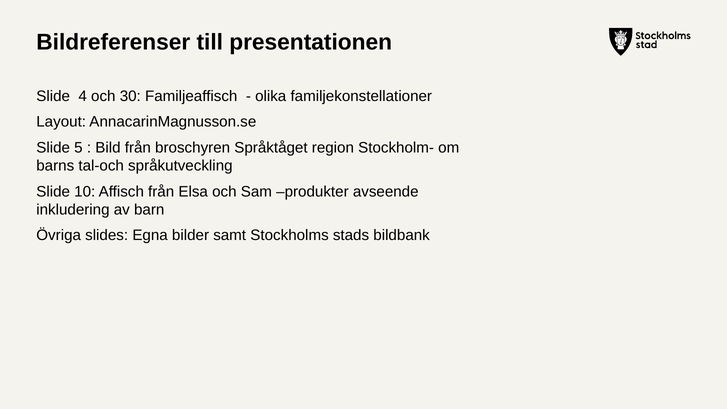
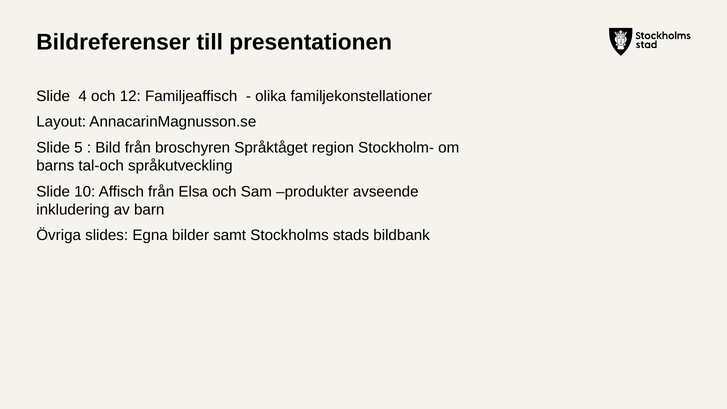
30: 30 -> 12 (130, 96)
